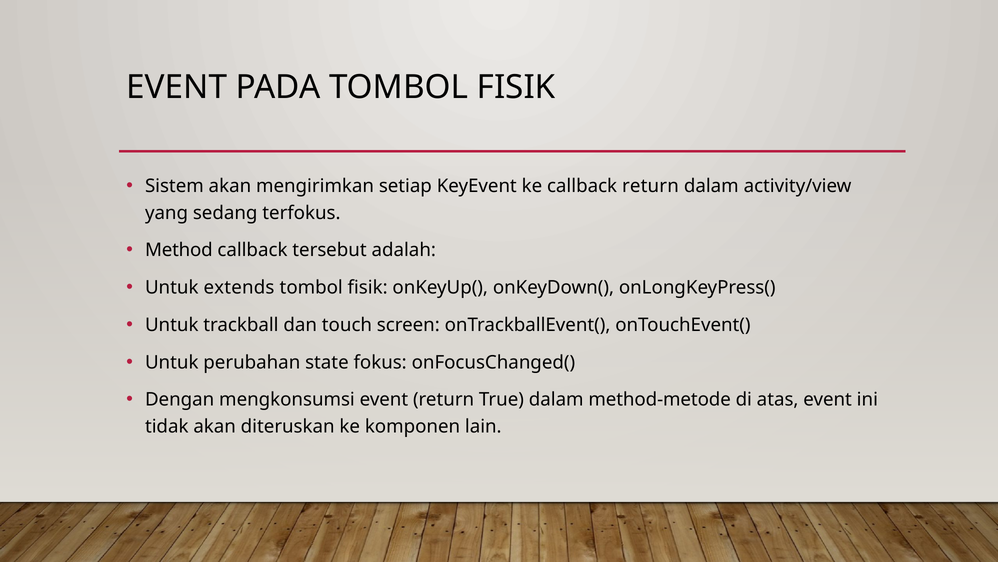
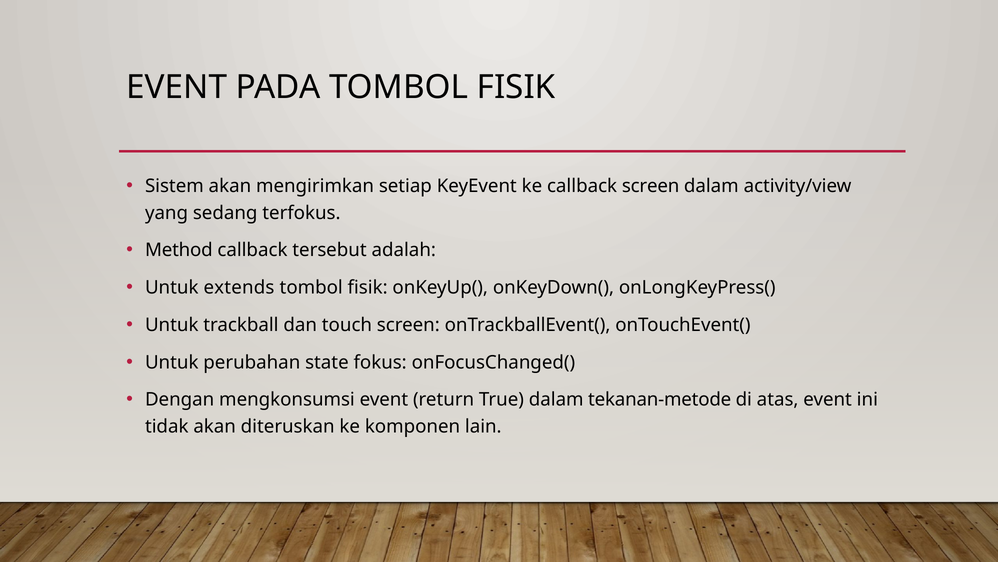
callback return: return -> screen (651, 186)
method-metode: method-metode -> tekanan-metode (660, 399)
